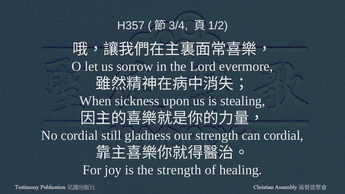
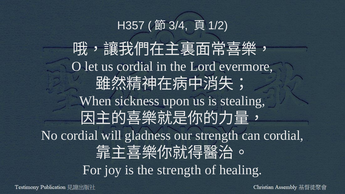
us sorrow: sorrow -> cordial (135, 66)
still: still -> will (111, 135)
